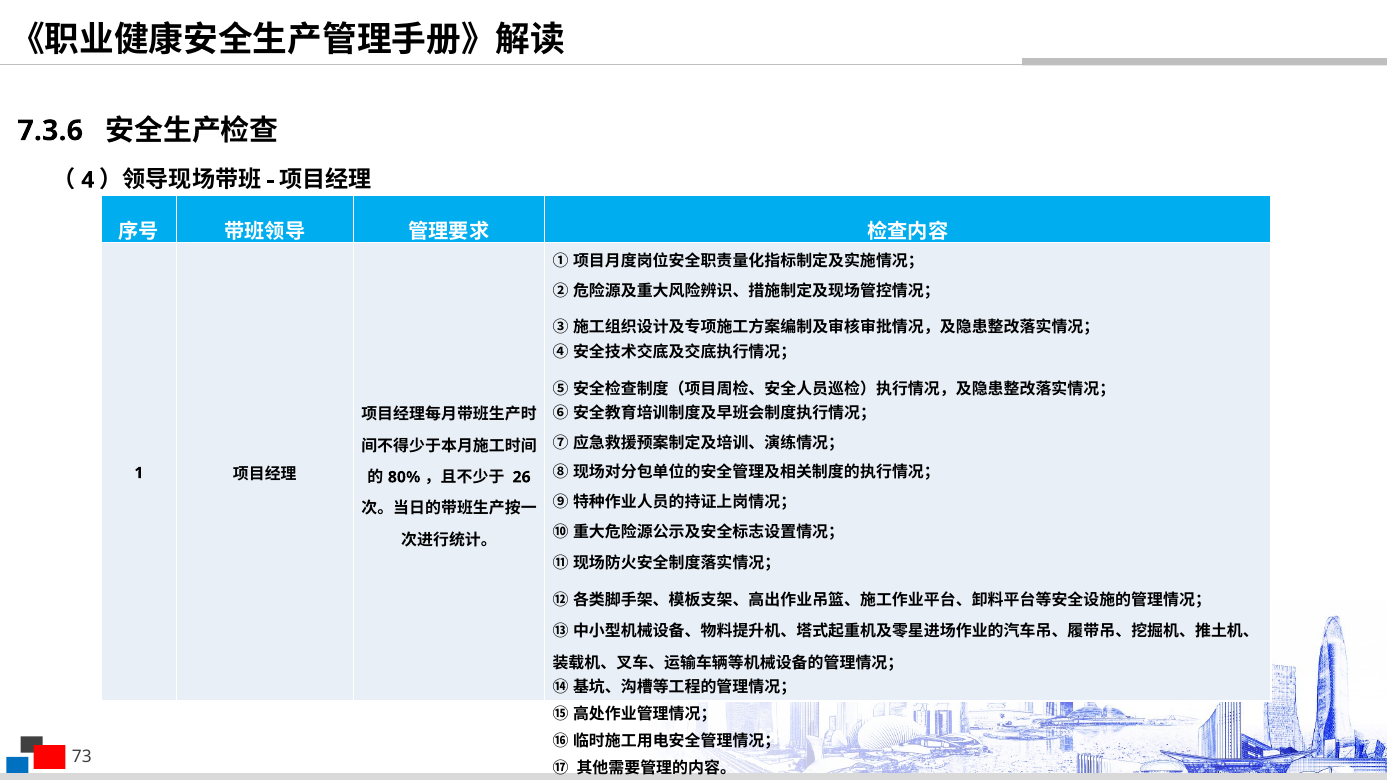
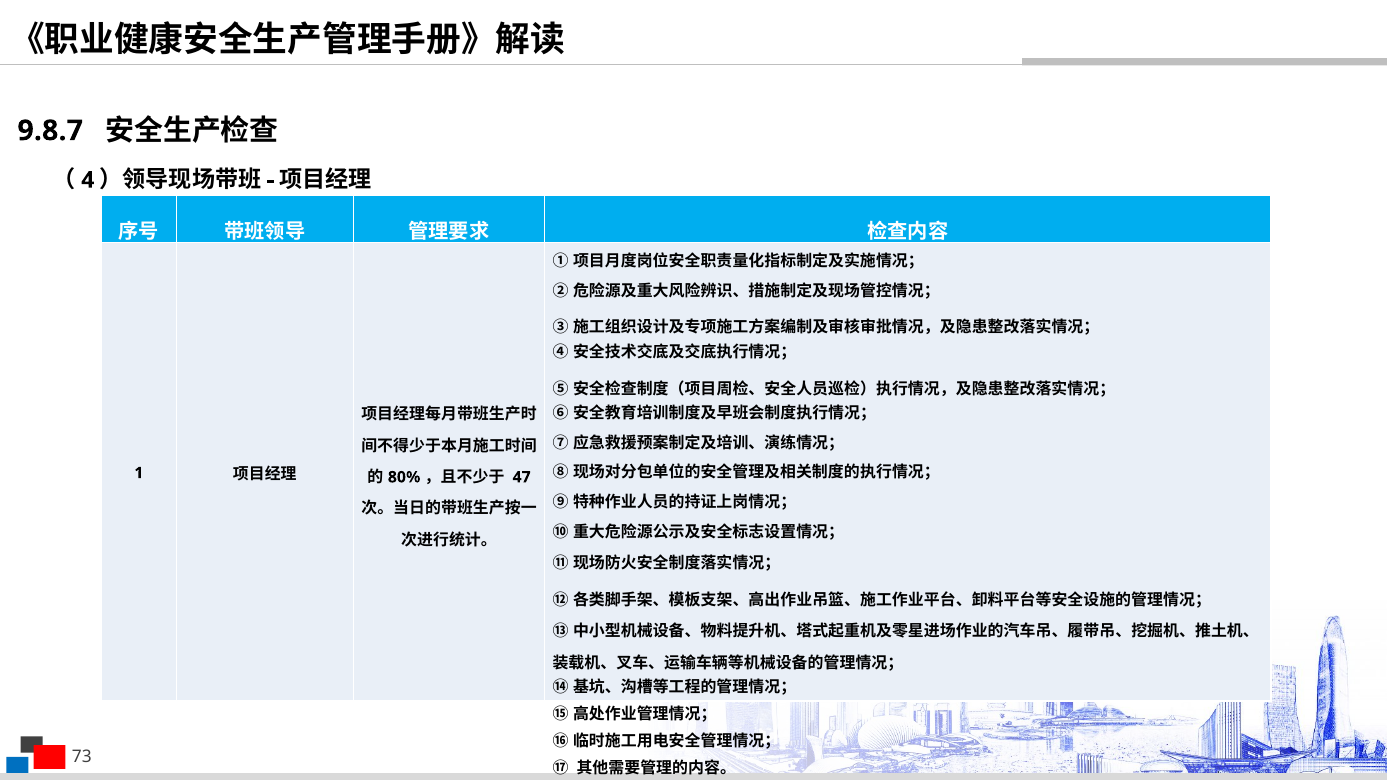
7.3.6: 7.3.6 -> 9.8.7 (50, 131)
26: 26 -> 47 (522, 477)
